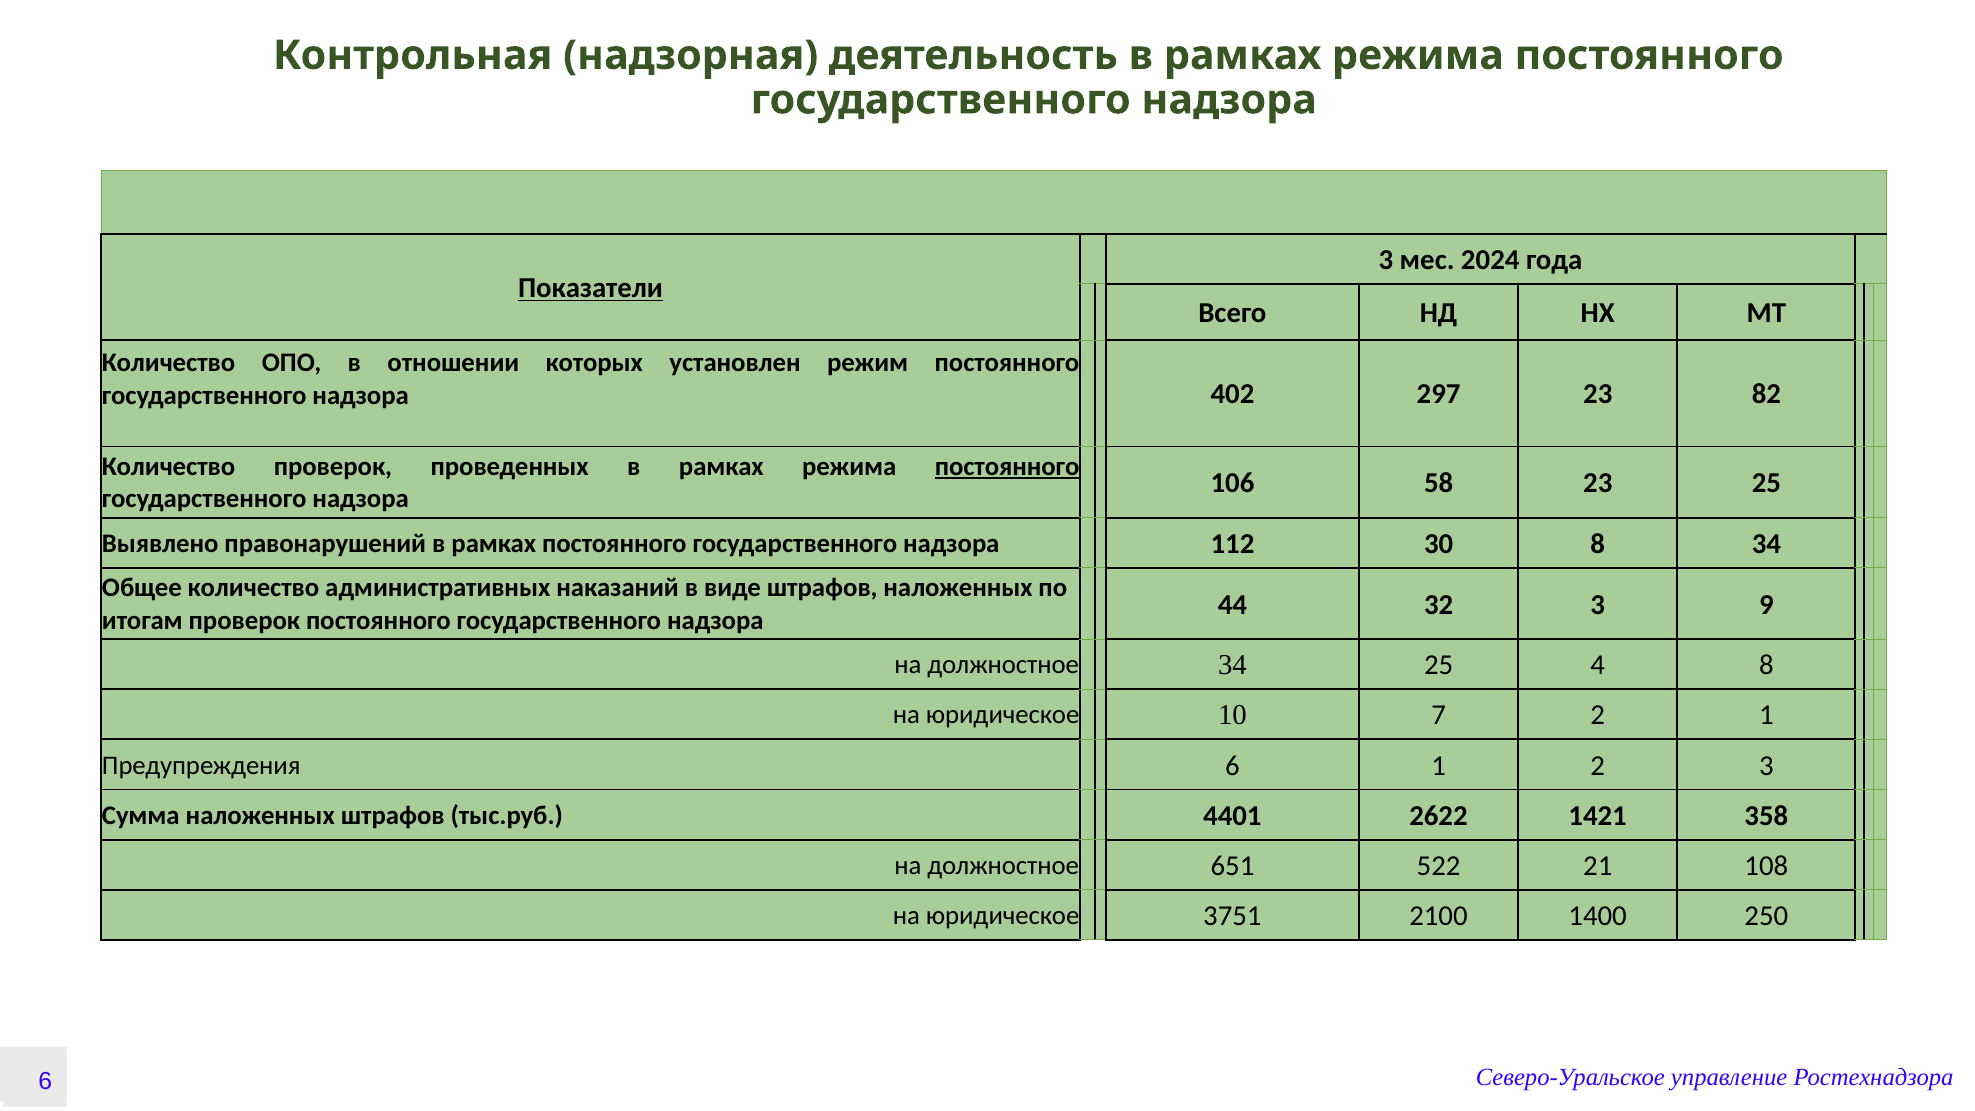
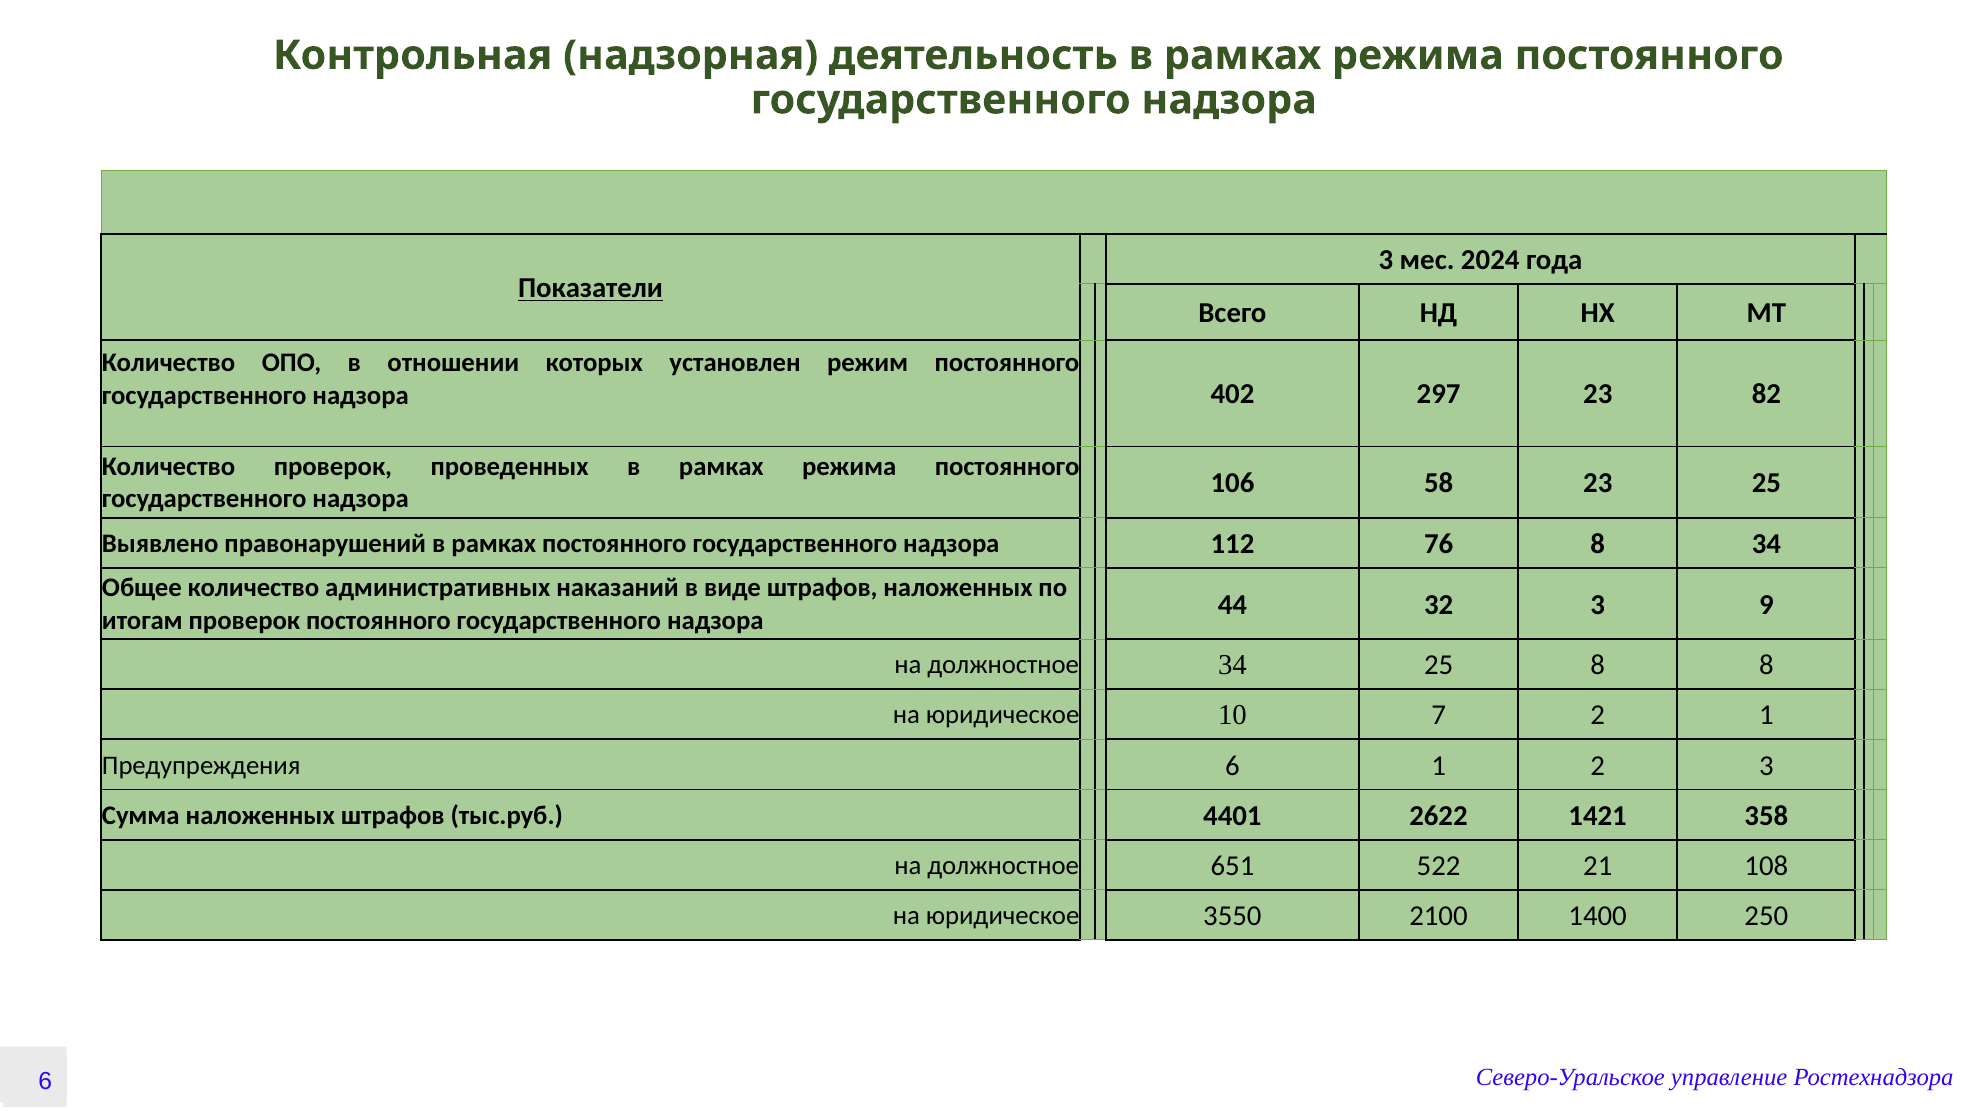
постоянного underline: present -> none (1007, 467)
30: 30 -> 76 (1439, 544)
25 4: 4 -> 8 (1598, 665)
3751: 3751 -> 3550 (1232, 916)
